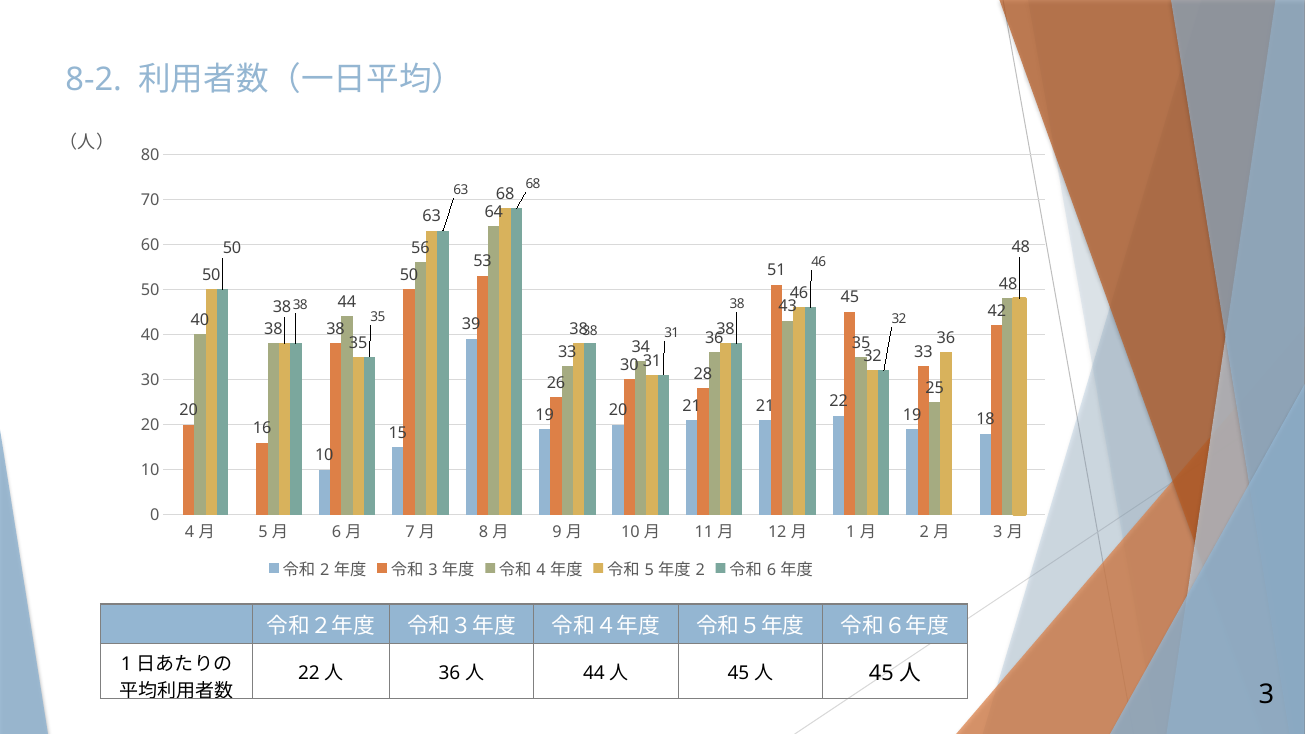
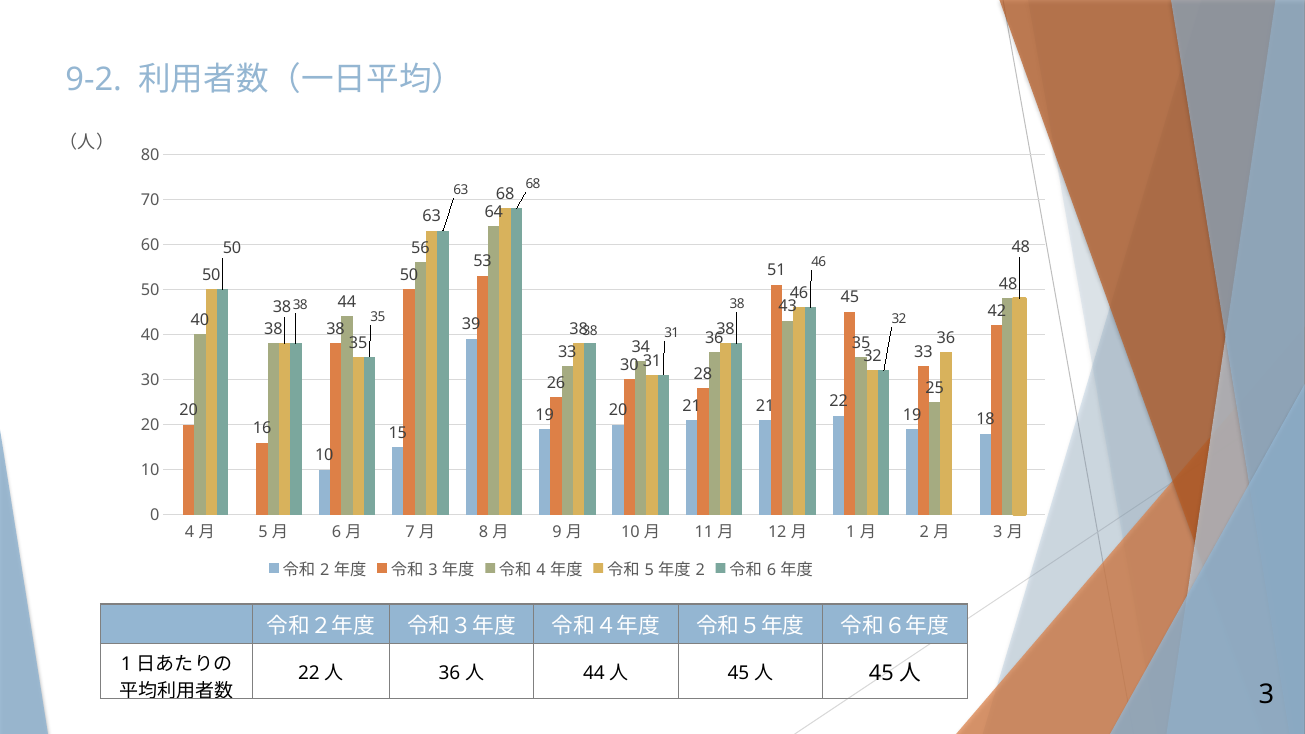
8-2: 8-2 -> 9-2 (94, 80)
